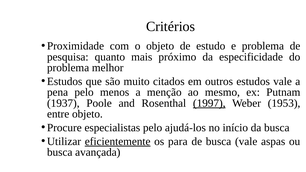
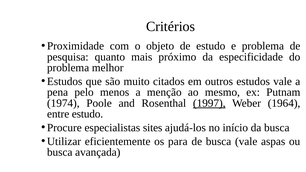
1937: 1937 -> 1974 (63, 103)
1953: 1953 -> 1964 (284, 103)
entre objeto: objeto -> estudo (87, 114)
especialistas pelo: pelo -> sites (153, 128)
eficientemente underline: present -> none (118, 141)
